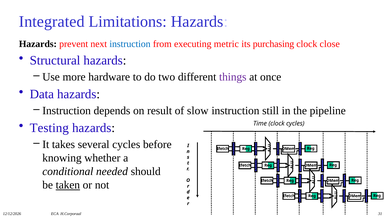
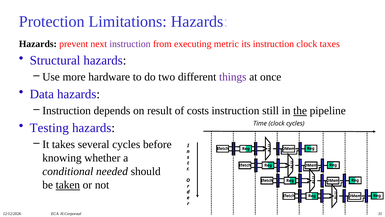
Integrated: Integrated -> Protection (52, 22)
instruction colour: blue -> purple (130, 44)
its purchasing: purchasing -> instruction (273, 44)
close: close -> taxes (330, 44)
slow: slow -> costs (198, 110)
the underline: none -> present (300, 110)
